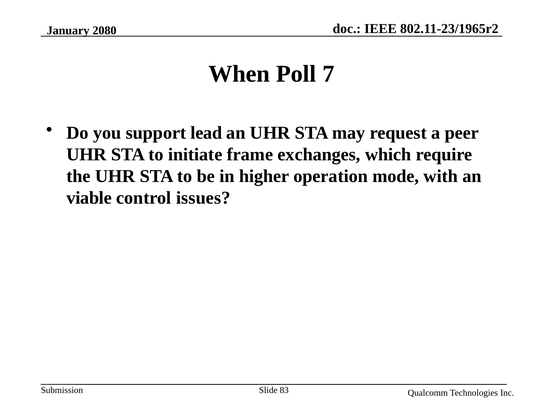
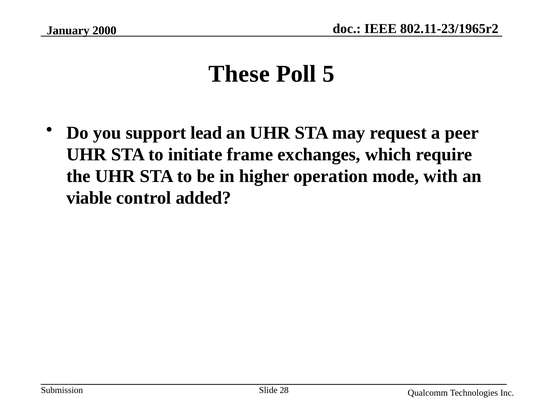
2080: 2080 -> 2000 (104, 31)
When: When -> These (239, 74)
7: 7 -> 5 (328, 74)
issues: issues -> added (203, 198)
83: 83 -> 28 (284, 391)
